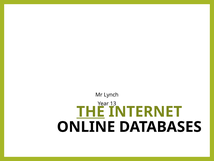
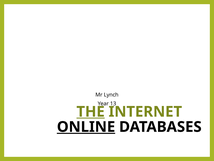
ONLINE underline: none -> present (86, 127)
